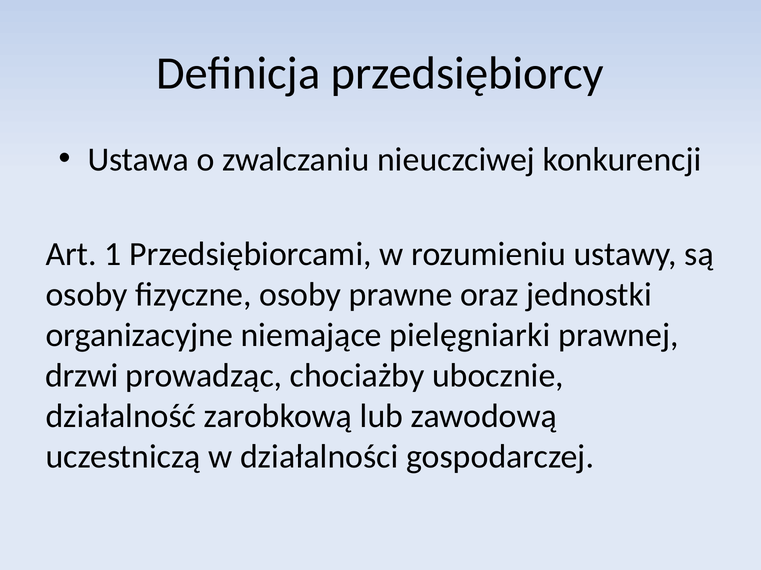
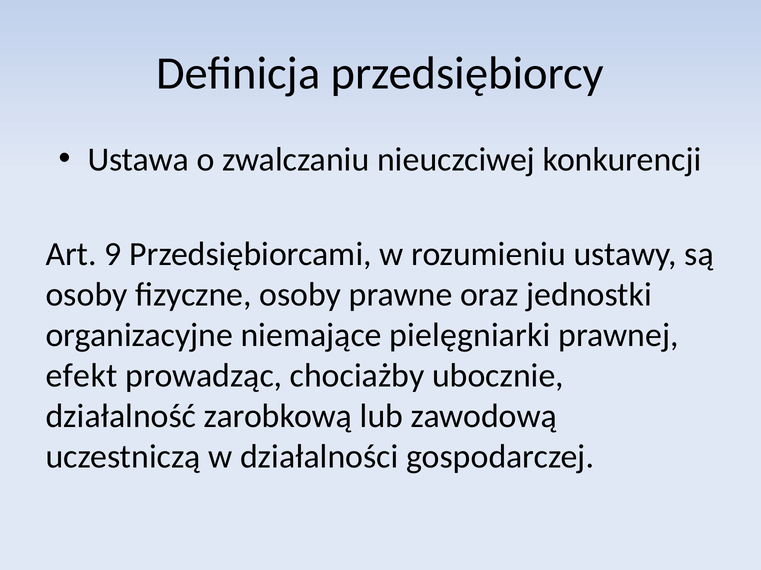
1: 1 -> 9 (113, 254)
drzwi: drzwi -> efekt (82, 376)
